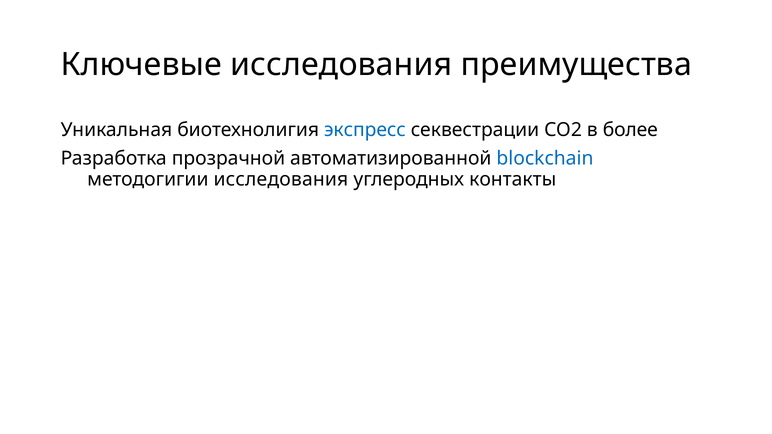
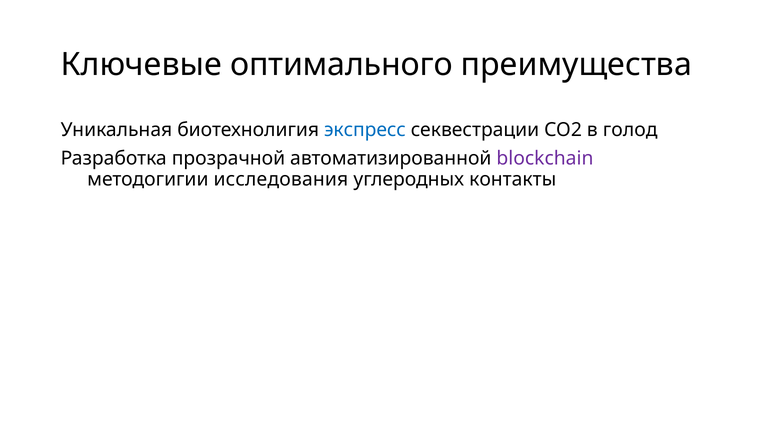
Ключевые исследования: исследования -> оптимального (341, 65)
более: более -> голод (630, 130)
blockchain colour: blue -> purple (545, 159)
